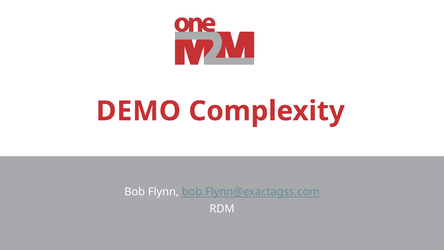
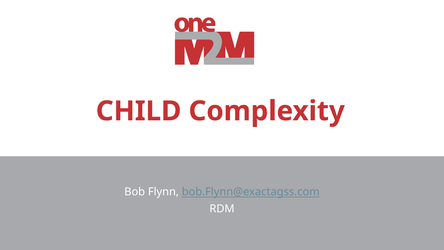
DEMO: DEMO -> CHILD (139, 111)
